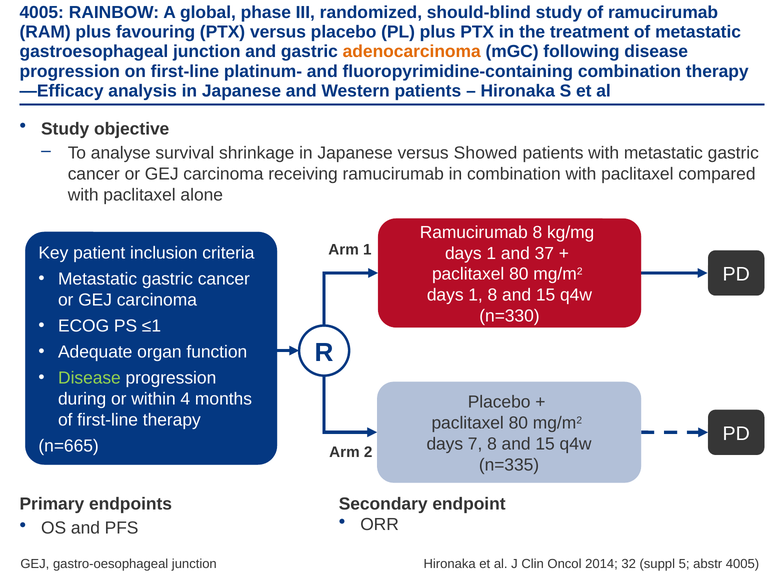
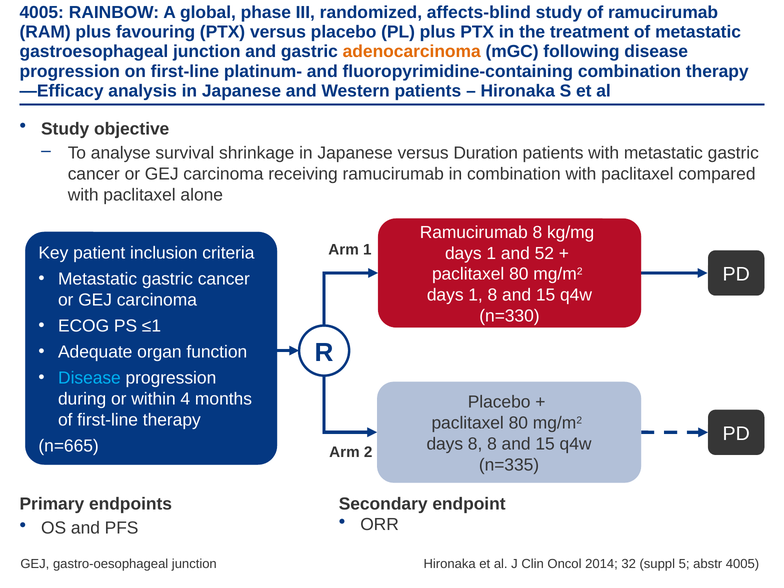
should-blind: should-blind -> affects-blind (479, 13)
Showed: Showed -> Duration (486, 153)
37: 37 -> 52 (544, 253)
Disease colour: light green -> light blue (89, 378)
days 7: 7 -> 8 (475, 444)
